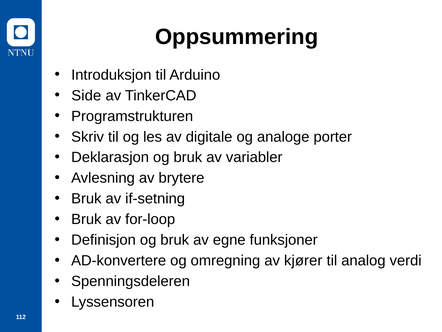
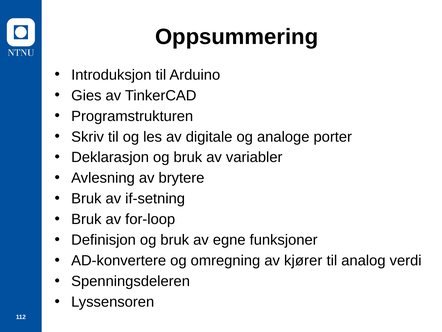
Side: Side -> Gies (86, 95)
